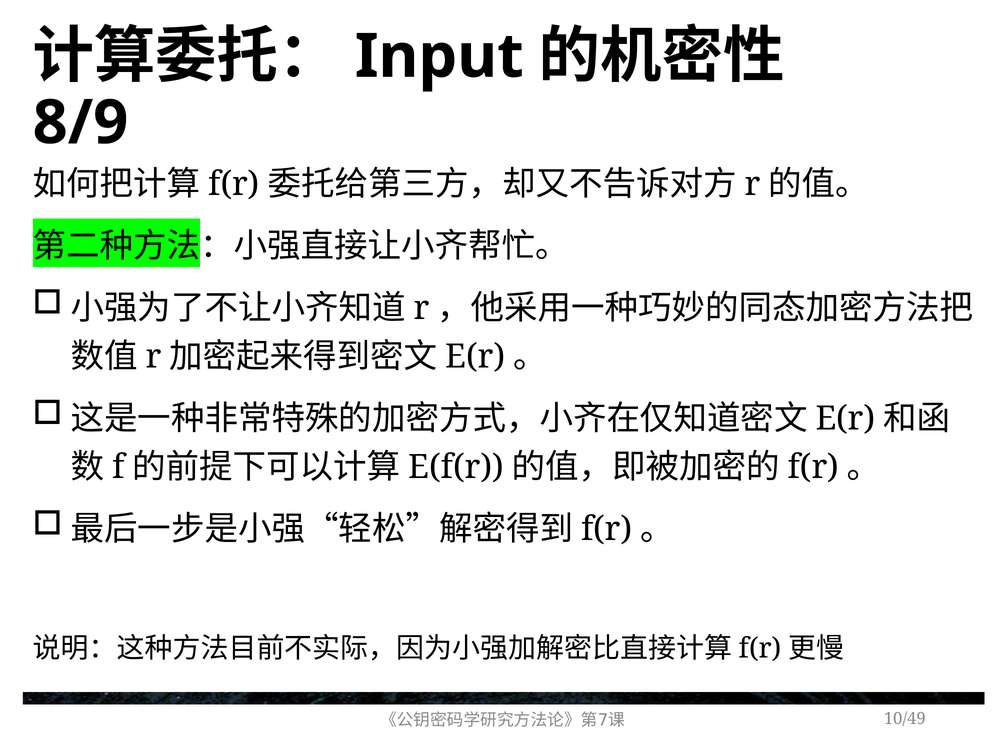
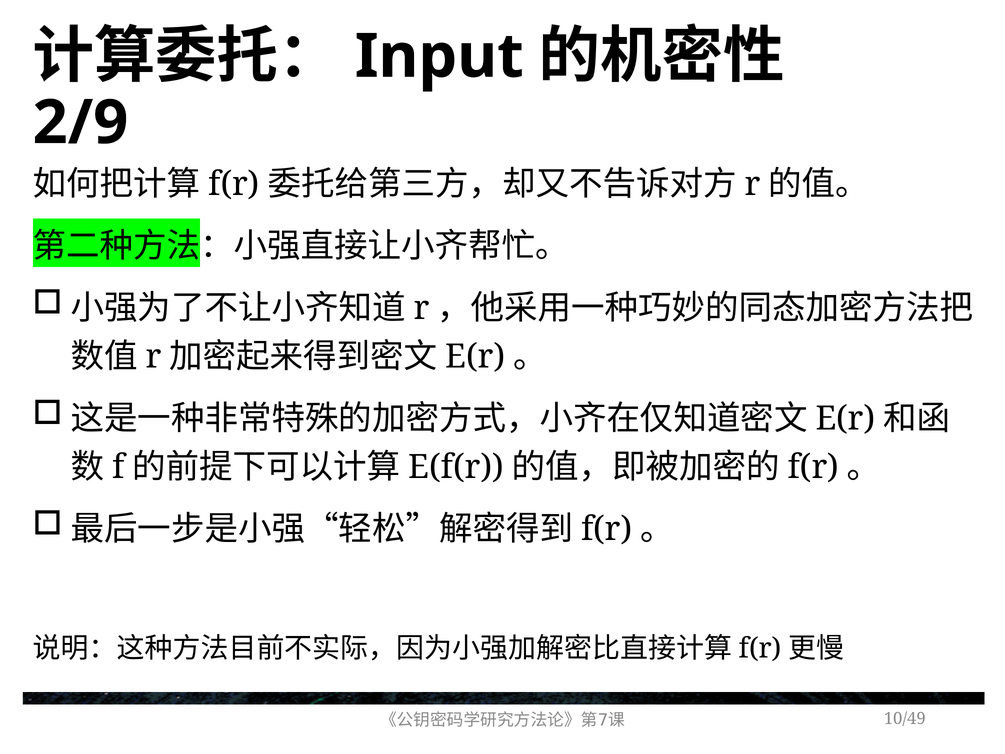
8/9: 8/9 -> 2/9 (80, 123)
